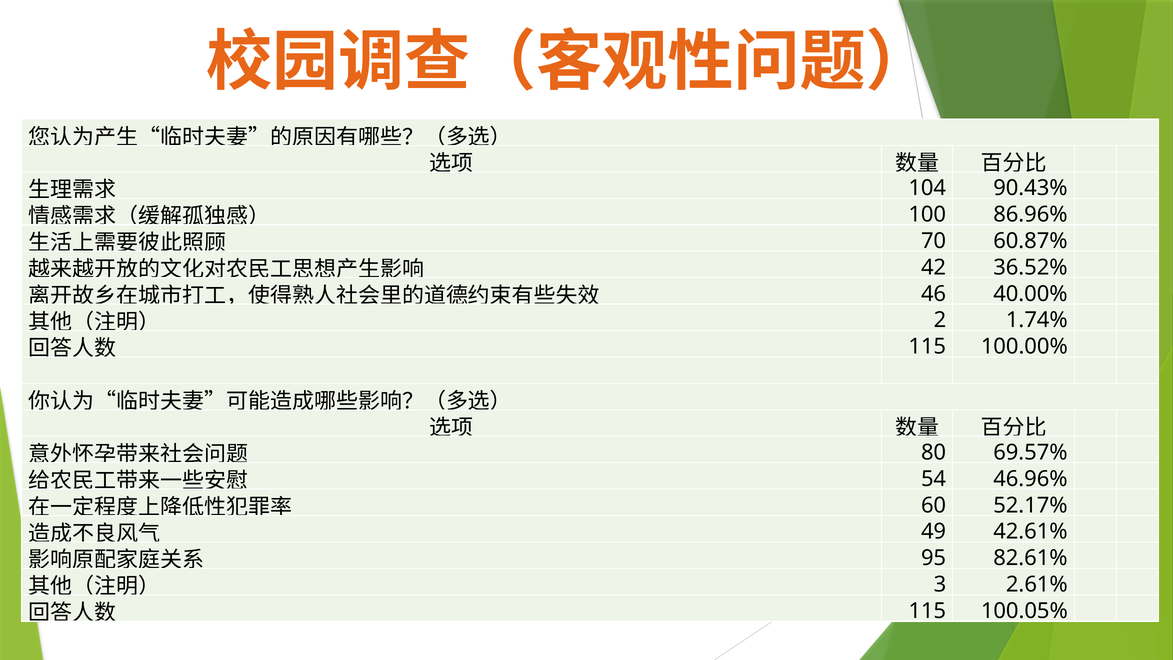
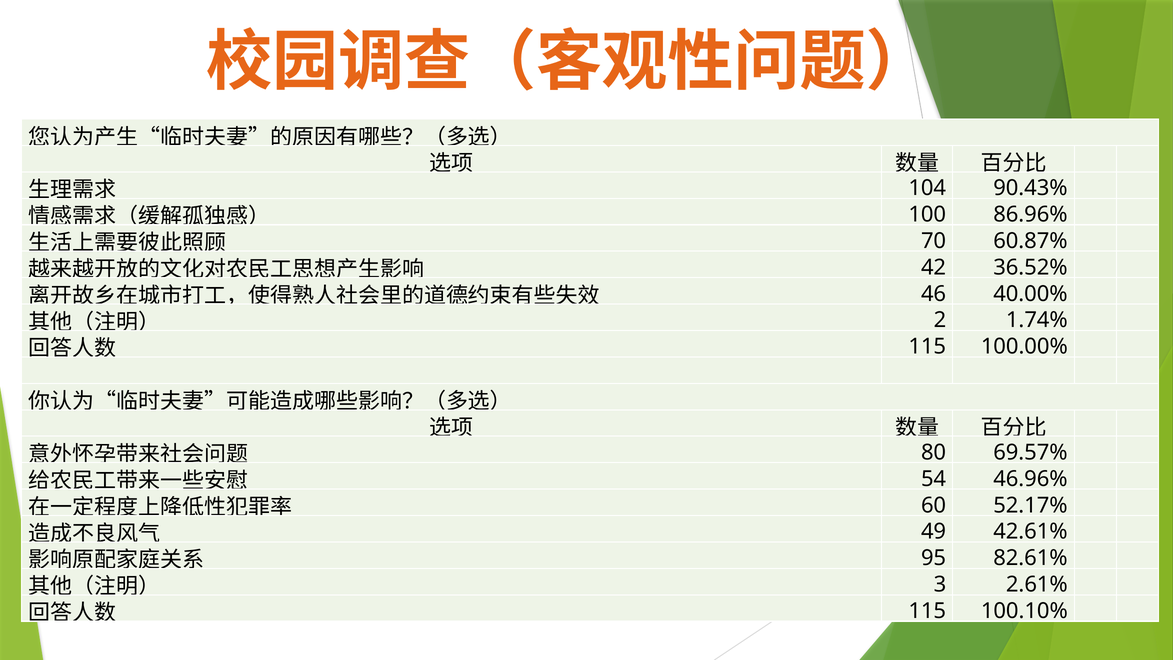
100.05%: 100.05% -> 100.10% (1024, 611)
